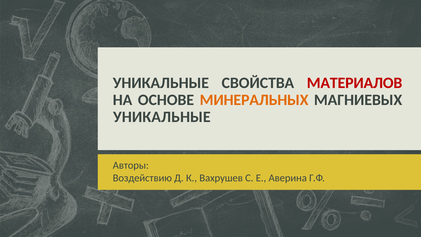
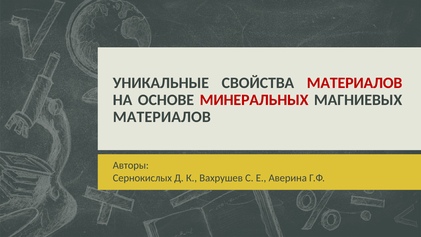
МИНЕРАЛЬНЫХ colour: orange -> red (254, 100)
УНИКАЛЬНЫЕ: УНИКАЛЬНЫЕ -> МАТЕРИАЛОВ (162, 117)
Воздействию: Воздействию -> Сернокислых (142, 178)
